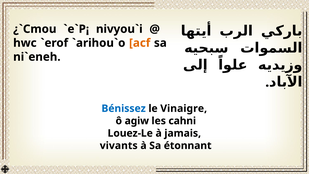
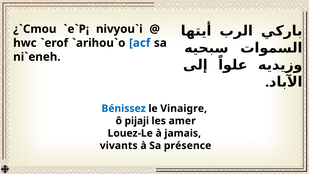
acf colour: orange -> blue (140, 43)
agiw: agiw -> pijaji (137, 121)
cahni: cahni -> amer (182, 121)
étonnant: étonnant -> présence (188, 145)
